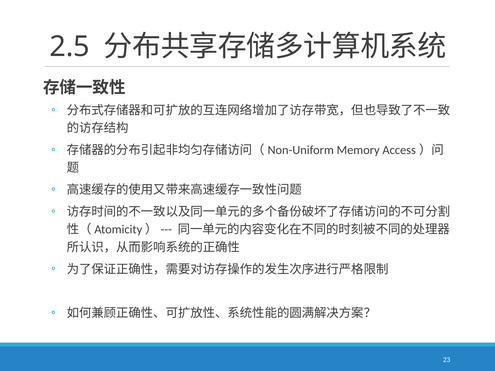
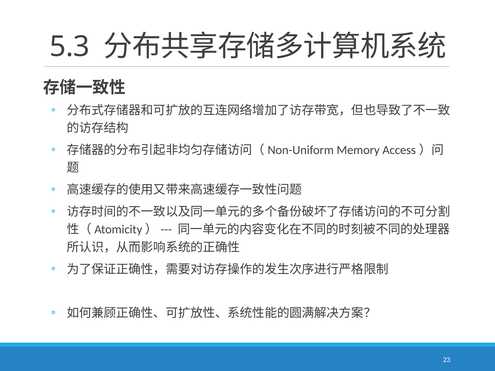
2.5: 2.5 -> 5.3 (70, 47)
